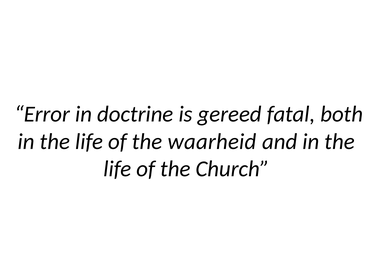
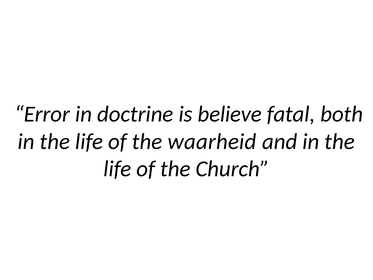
gereed: gereed -> believe (230, 114)
